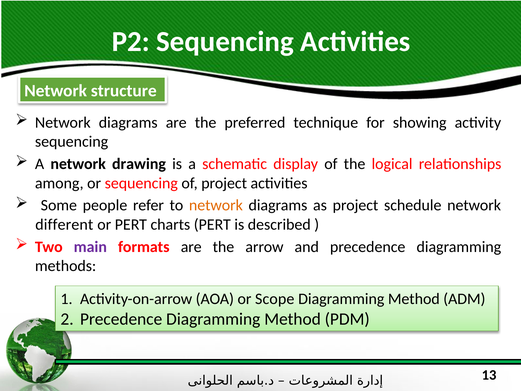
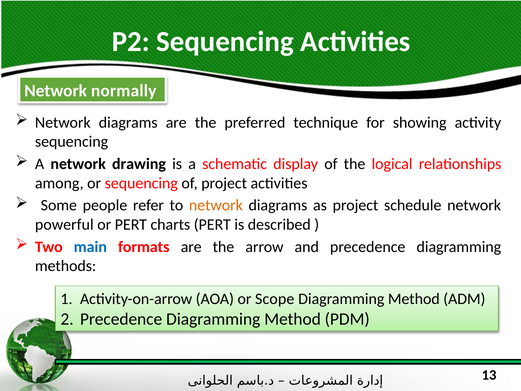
structure: structure -> normally (124, 91)
different: different -> powerful (64, 224)
main colour: purple -> blue (90, 247)
